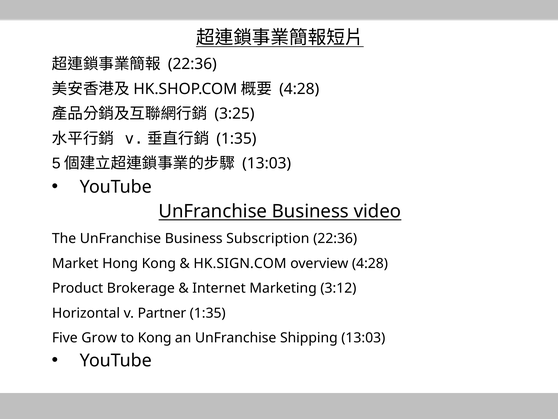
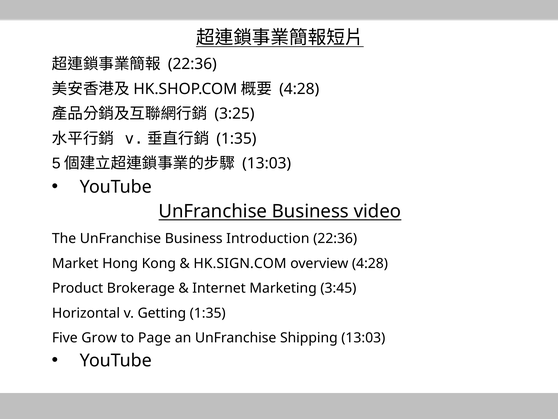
Subscription: Subscription -> Introduction (268, 238)
3:12: 3:12 -> 3:45 (338, 288)
Partner: Partner -> Getting (162, 313)
to Kong: Kong -> Page (154, 337)
